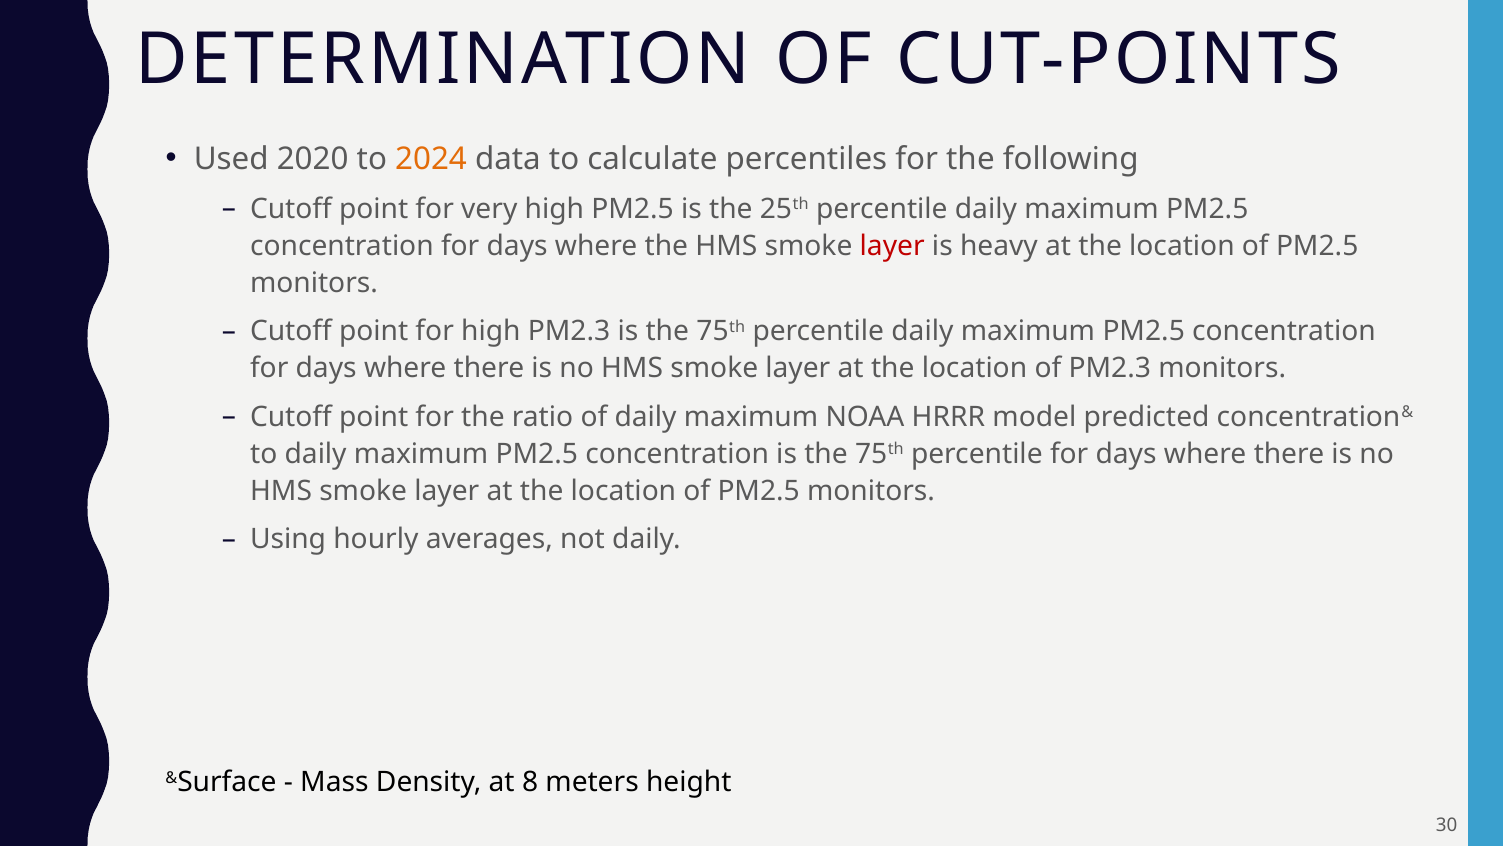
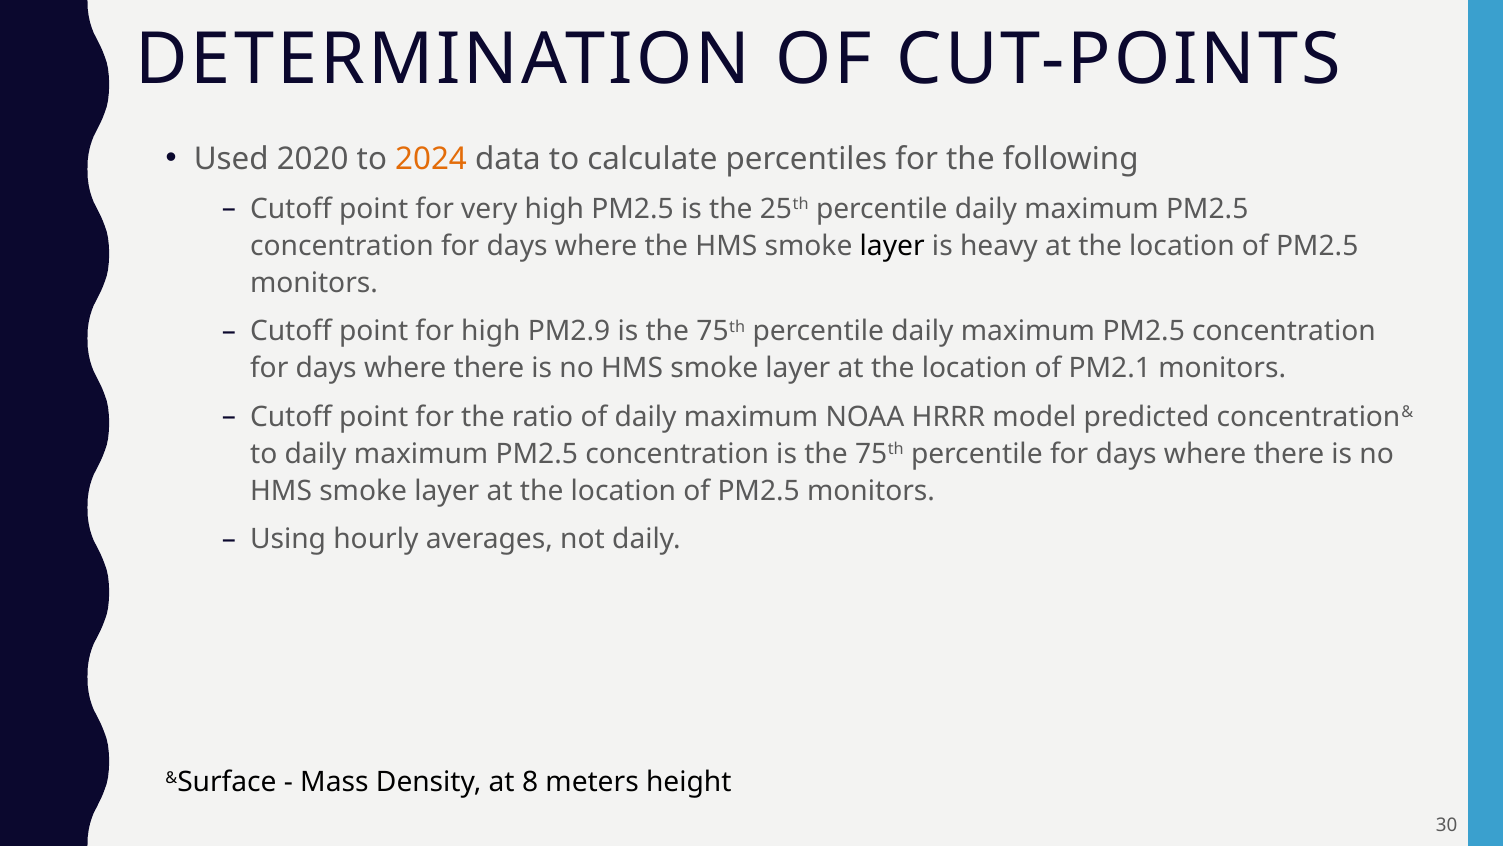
layer colour: red -> black (892, 246)
high PM2.3: PM2.3 -> PM2.9 (569, 331)
of PM2.3: PM2.3 -> PM2.1 (1110, 368)
